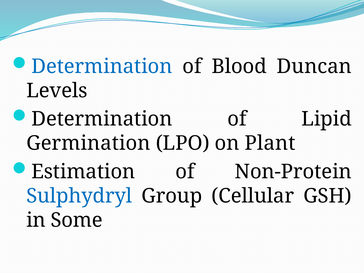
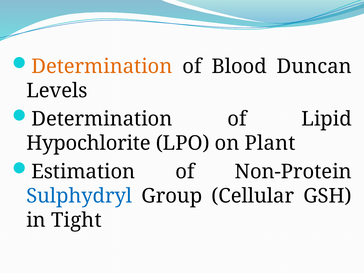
Determination colour: blue -> orange (102, 67)
Germination: Germination -> Hypochlorite (88, 143)
Some: Some -> Tight (76, 220)
